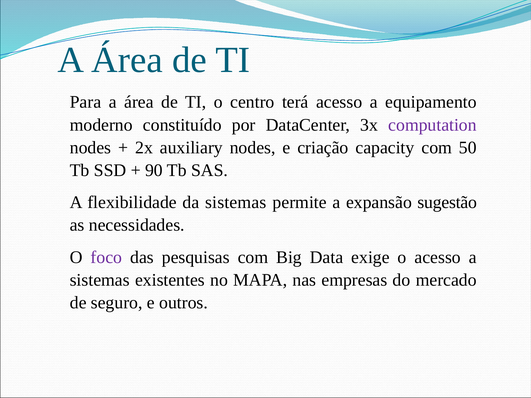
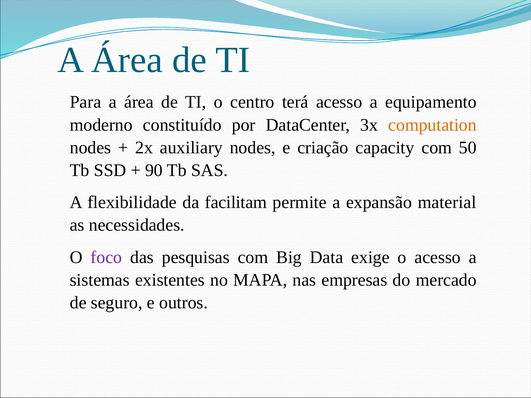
computation colour: purple -> orange (433, 125)
da sistemas: sistemas -> facilitam (236, 203)
sugestão: sugestão -> material (447, 203)
